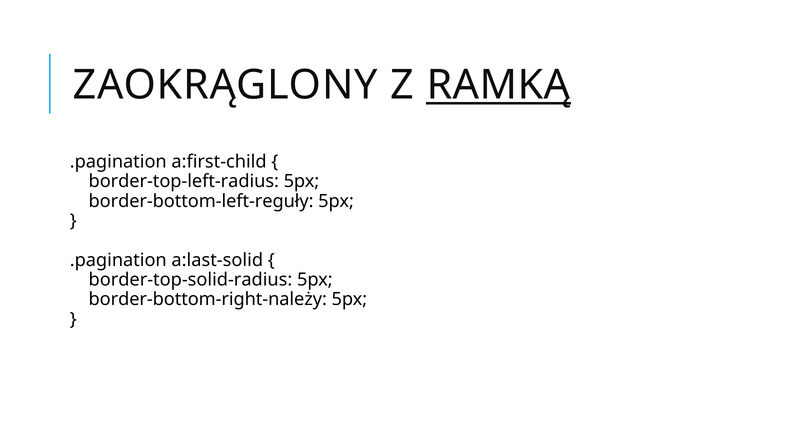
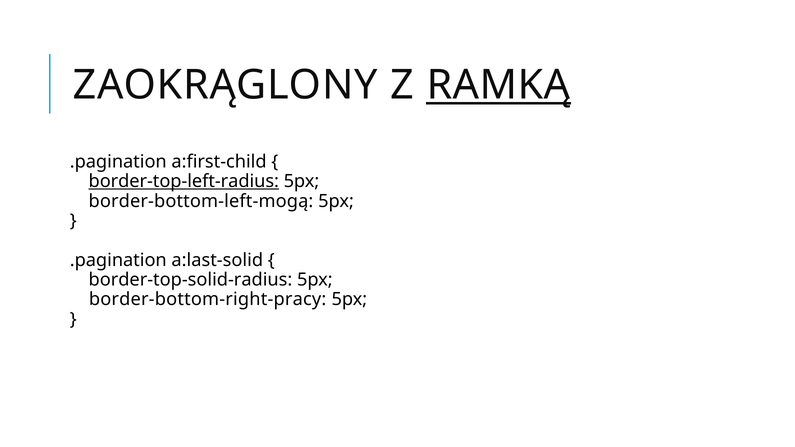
border-top-left-radius underline: none -> present (184, 181)
border-bottom-left-reguły: border-bottom-left-reguły -> border-bottom-left-mogą (201, 201)
border-bottom-right-należy: border-bottom-right-należy -> border-bottom-right-pracy (208, 299)
